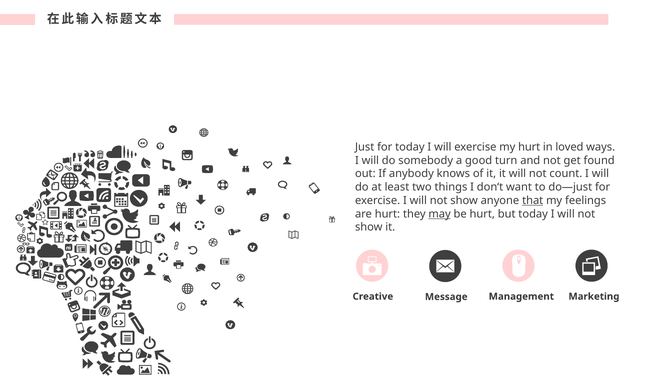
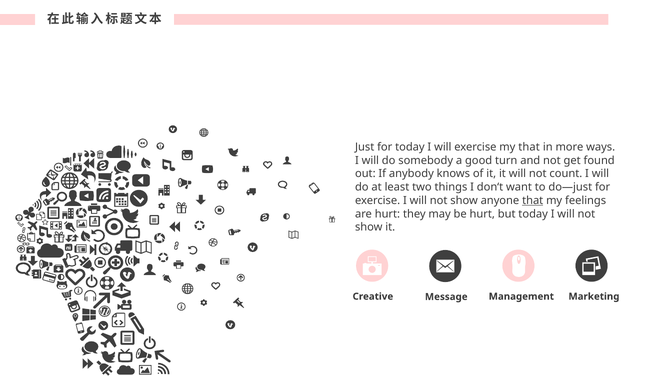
my hurt: hurt -> that (529, 147)
loved: loved -> more (569, 147)
may underline: present -> none (440, 214)
